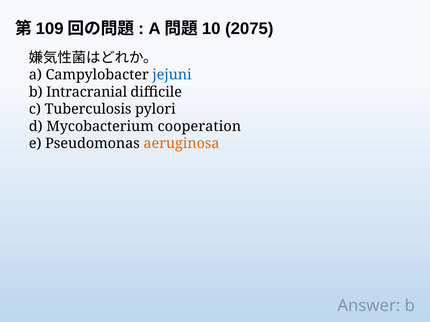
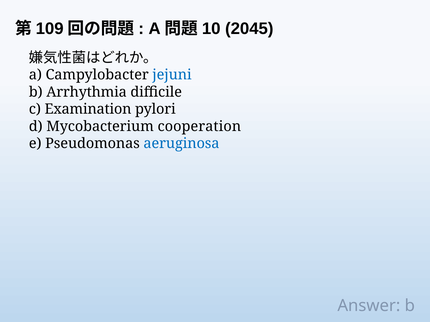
2075: 2075 -> 2045 (249, 29)
Intracranial: Intracranial -> Arrhythmia (87, 92)
Tuberculosis: Tuberculosis -> Examination (88, 109)
aeruginosa colour: orange -> blue (181, 144)
